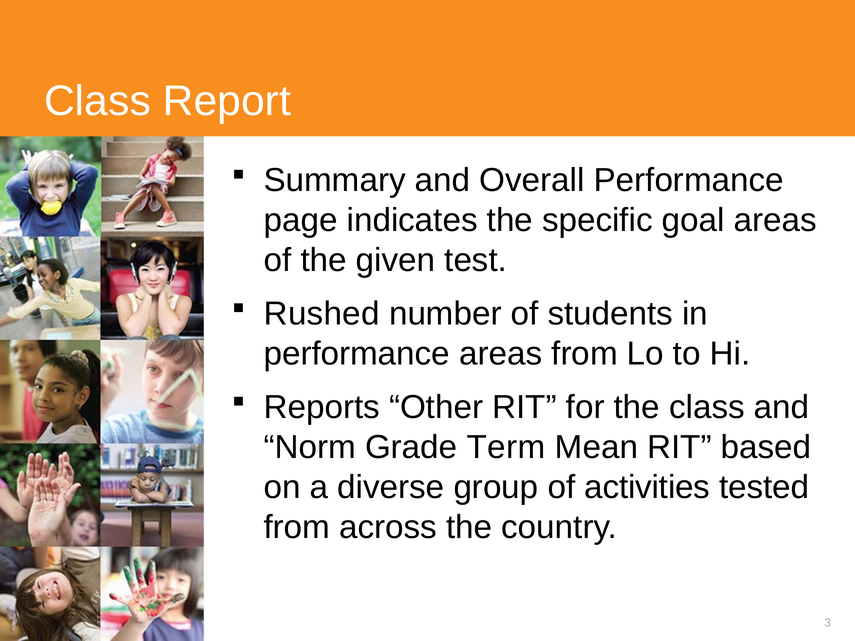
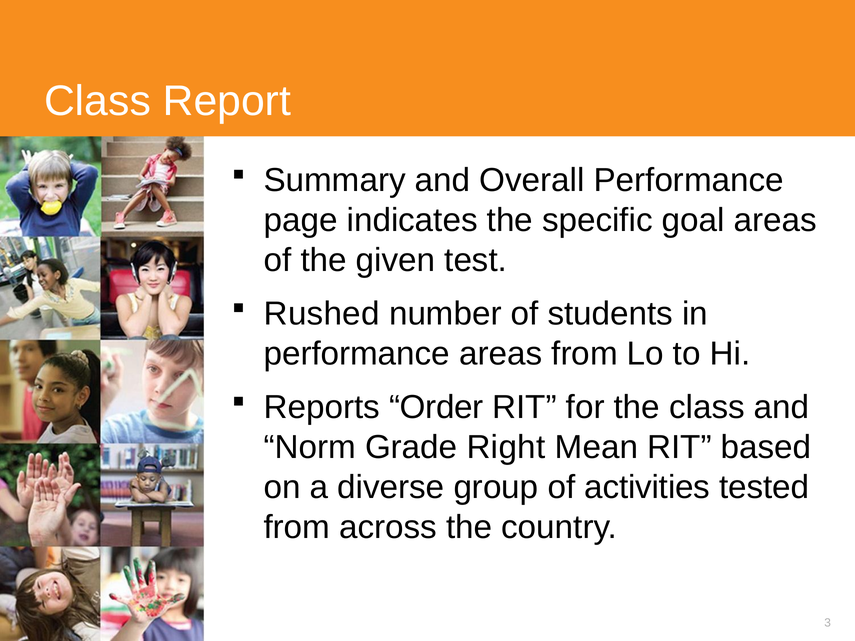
Other: Other -> Order (436, 408)
Term: Term -> Right (506, 447)
